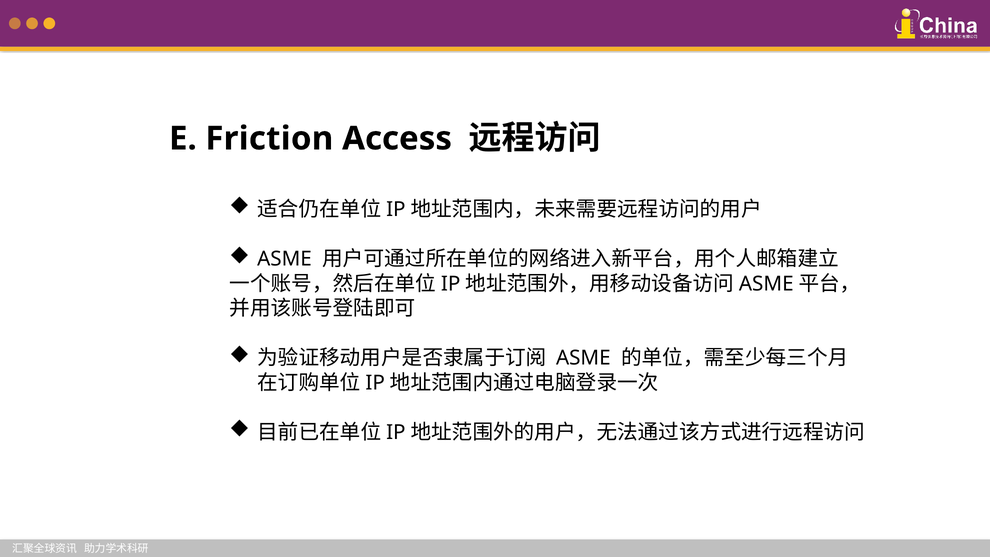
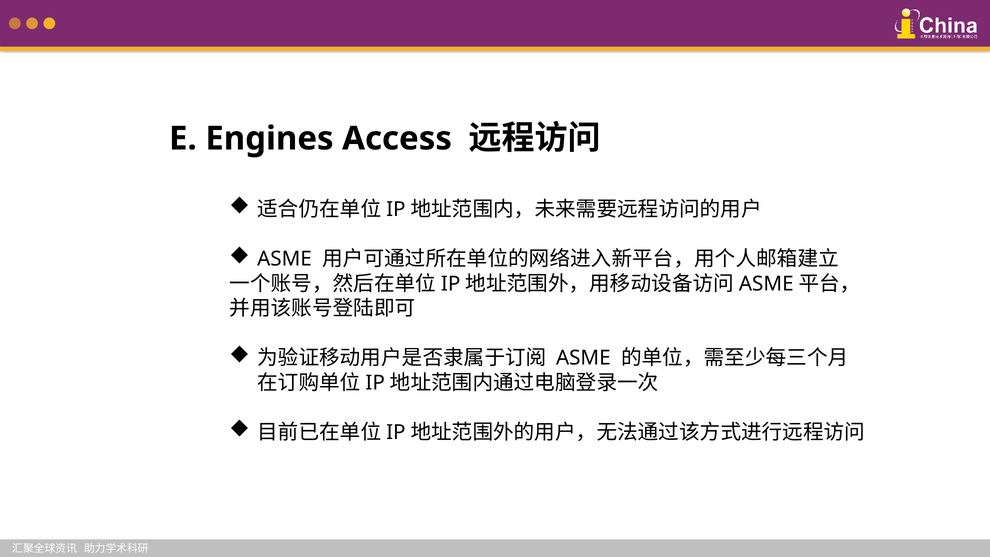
Friction: Friction -> Engines (269, 139)
